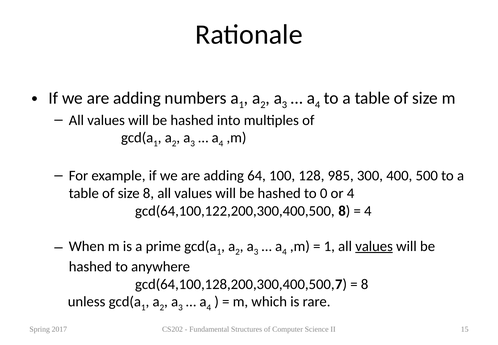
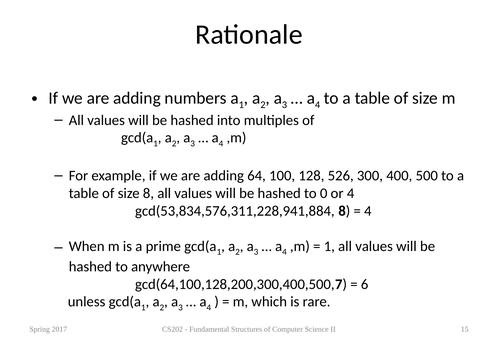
985: 985 -> 526 (341, 176)
gcd(64,100,122,200,300,400,500: gcd(64,100,122,200,300,400,500 -> gcd(53,834,576,311,228,941,884 (235, 211)
values underline: present -> none (374, 246)
8: 8 -> 6 (365, 284)
